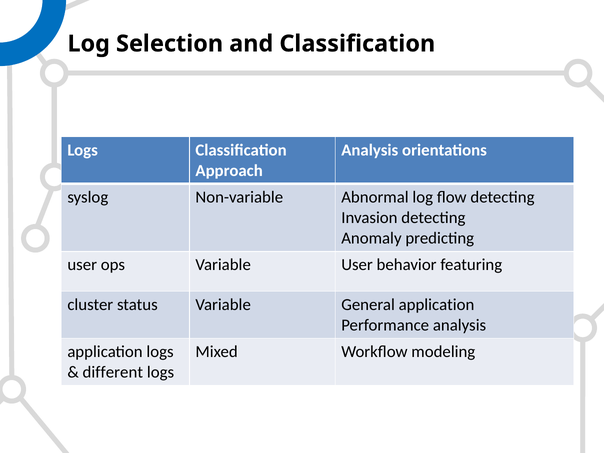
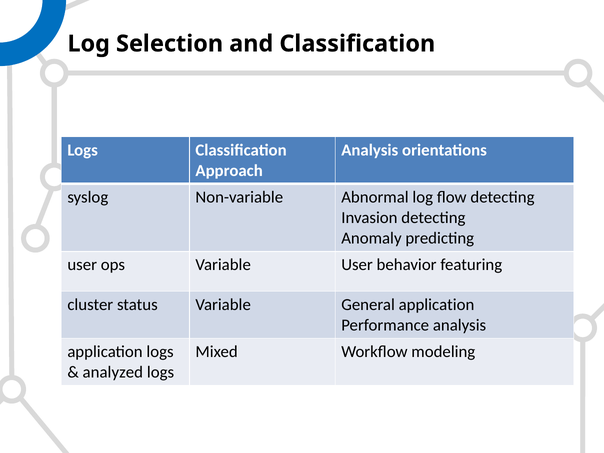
different: different -> analyzed (113, 372)
